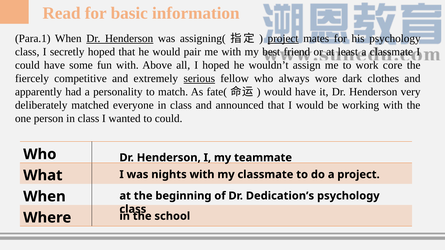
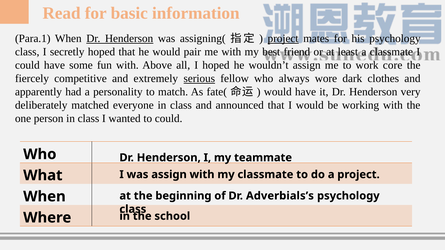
was nights: nights -> assign (169, 175)
Dedication’s: Dedication’s -> Adverbials’s (280, 196)
